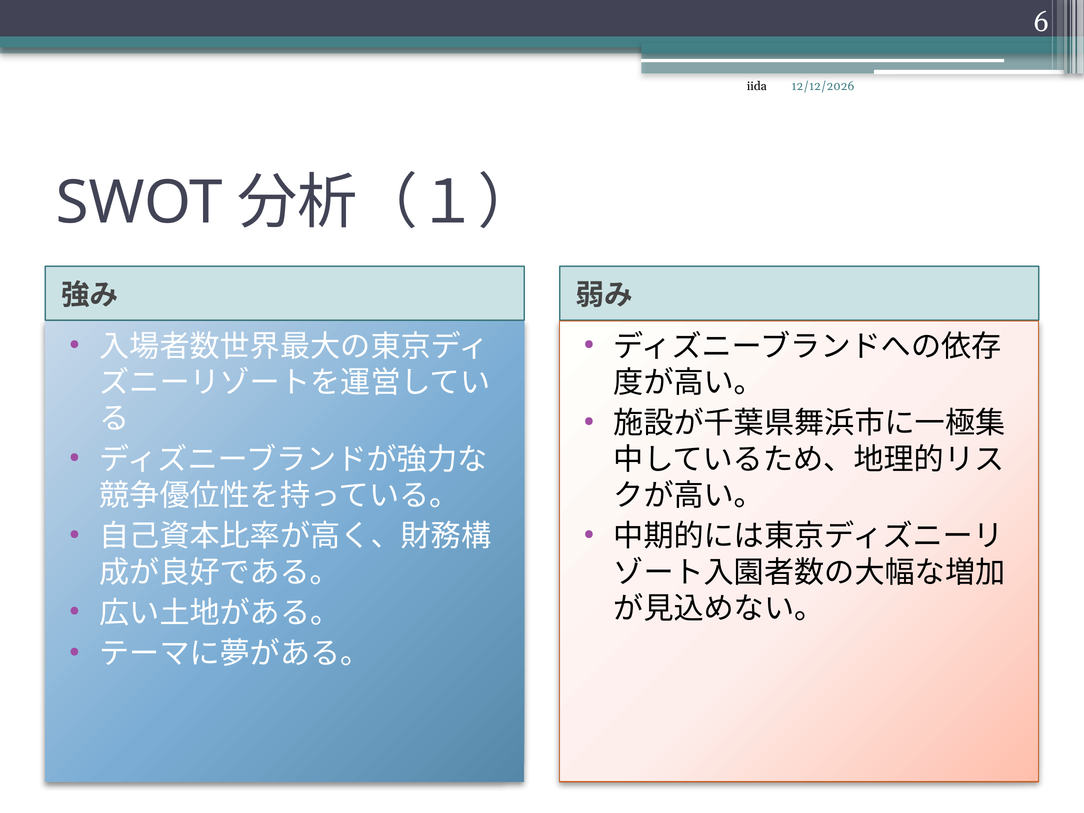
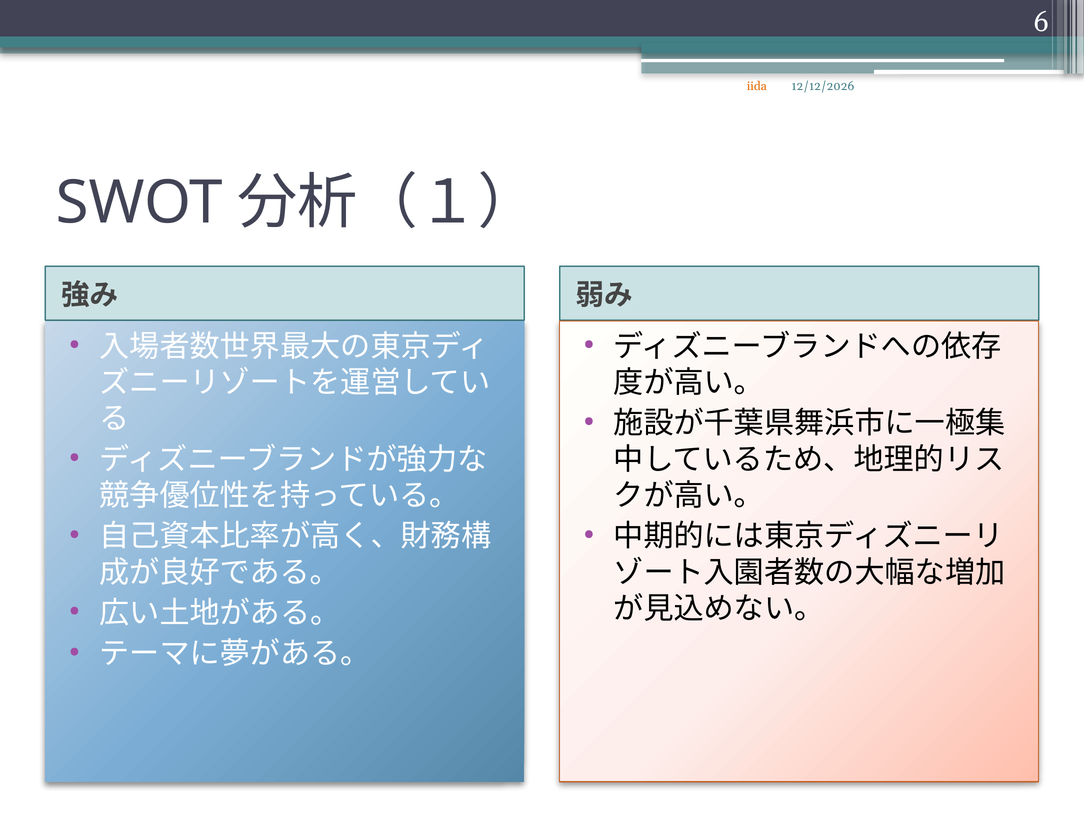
iida colour: black -> orange (757, 86)
